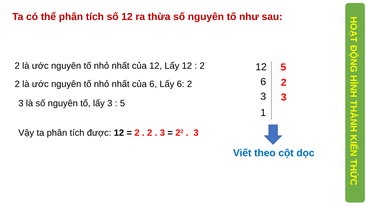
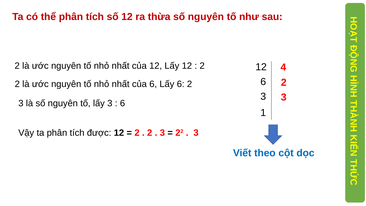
12 5: 5 -> 4 (283, 67)
5: 5 -> 6 (123, 103)
